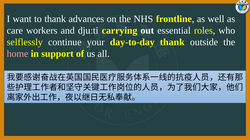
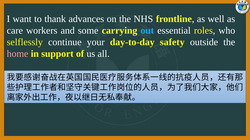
djuːti: djuːti -> some (88, 31)
out colour: white -> light blue (147, 31)
day-to-day thank: thank -> safety (172, 42)
